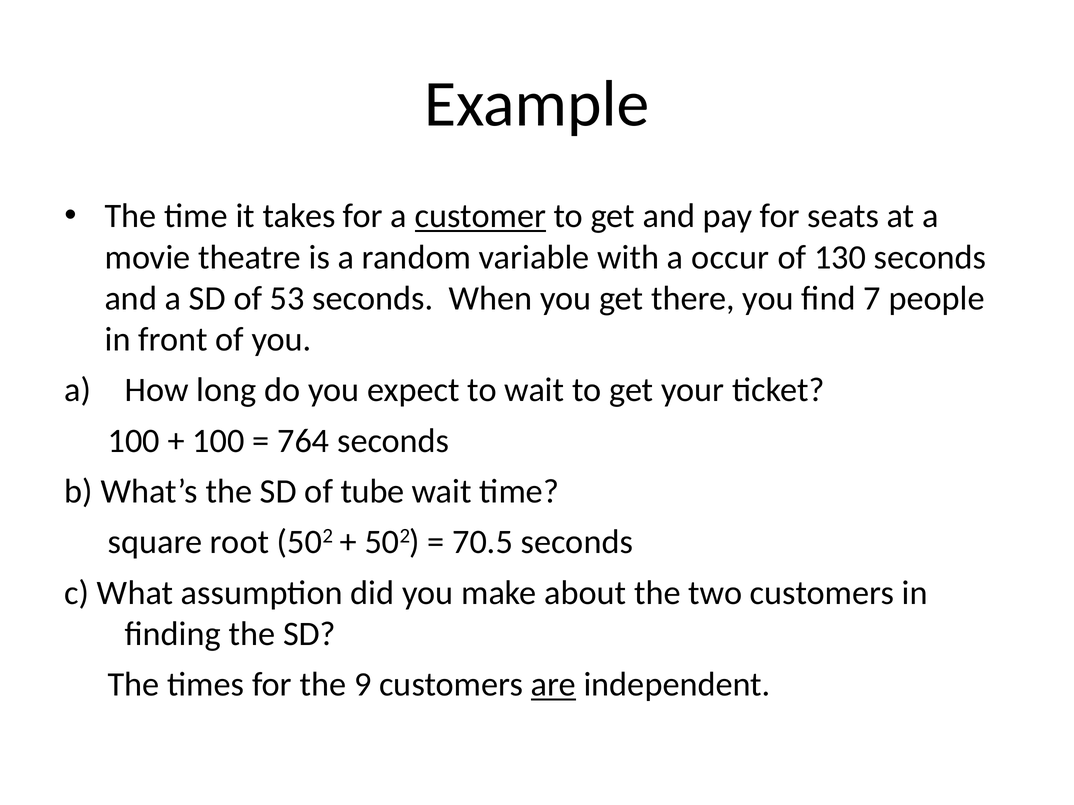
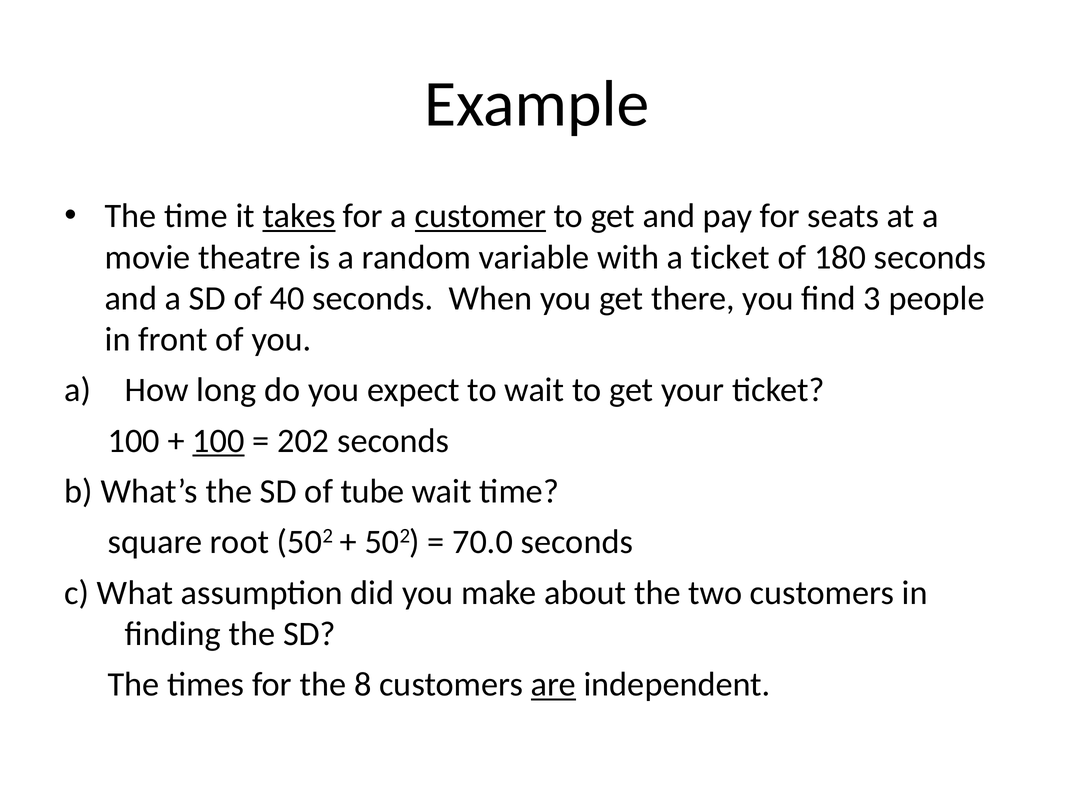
takes underline: none -> present (299, 216)
a occur: occur -> ticket (730, 257)
130: 130 -> 180 (840, 257)
53: 53 -> 40 (287, 299)
7: 7 -> 3 (872, 299)
100 underline: none -> present (219, 441)
764: 764 -> 202 (303, 441)
70.5: 70.5 -> 70.0 (483, 543)
9: 9 -> 8 (363, 685)
